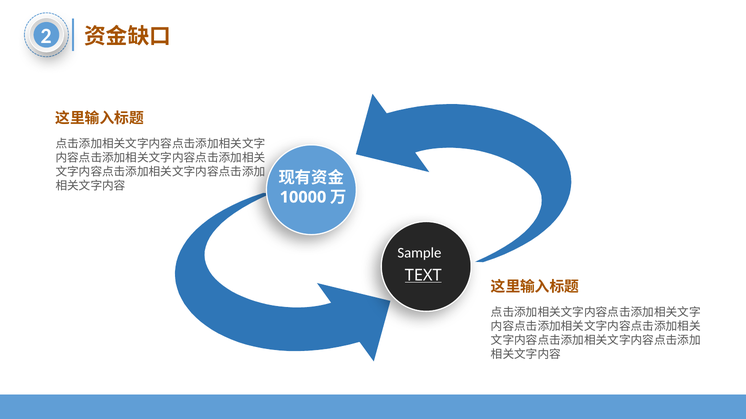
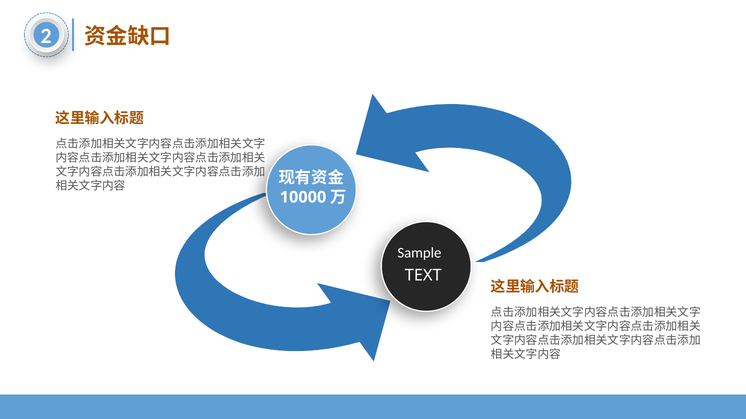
TEXT underline: present -> none (423, 276)
